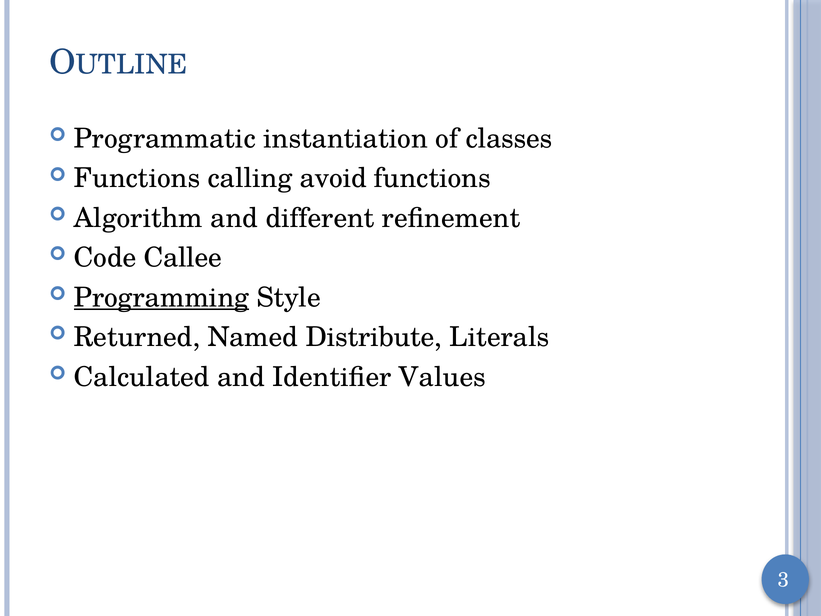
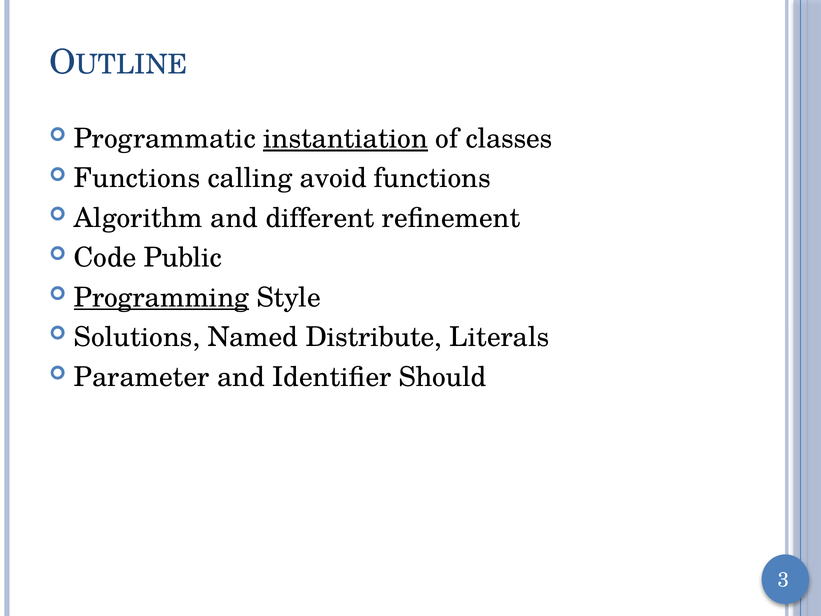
instantiation underline: none -> present (346, 139)
Callee: Callee -> Public (183, 258)
Returned: Returned -> Solutions (137, 337)
Calculated: Calculated -> Parameter (142, 377)
Values: Values -> Should (443, 377)
